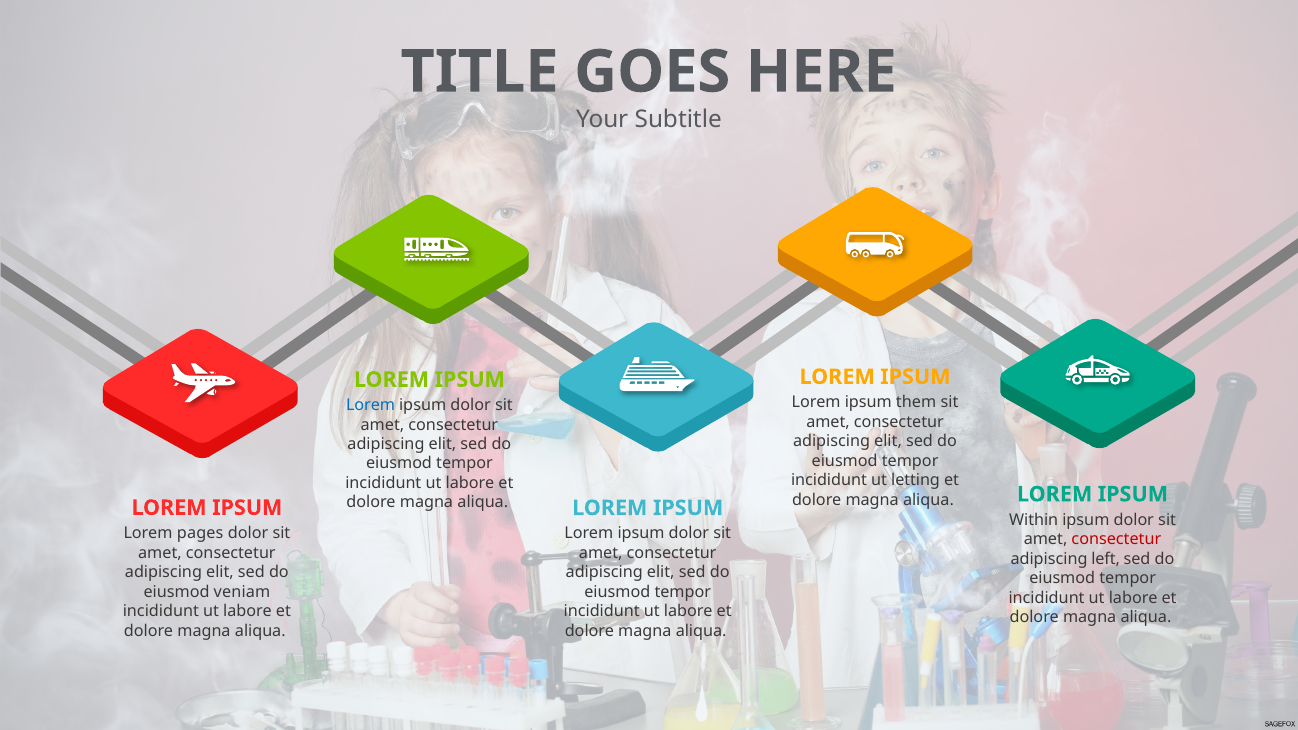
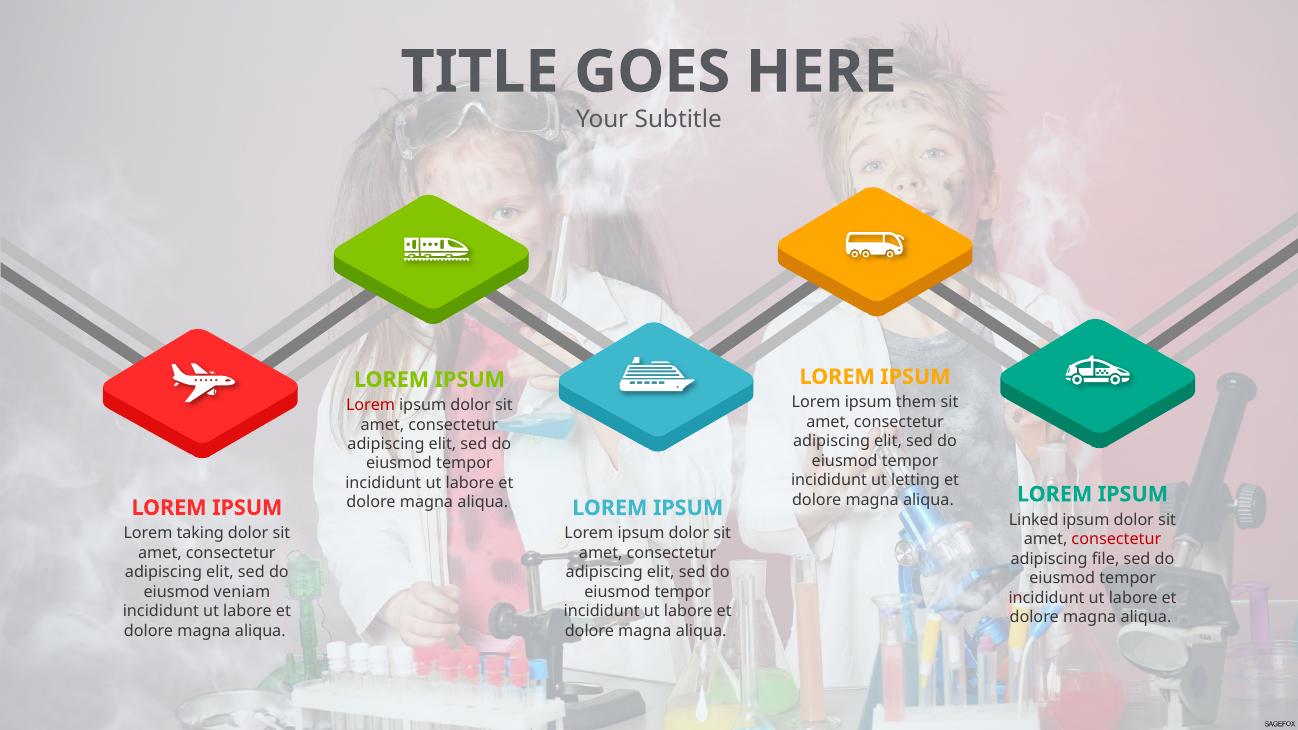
Lorem colour: blue -> red (371, 405)
Within: Within -> Linked (1034, 520)
pages: pages -> taking (200, 533)
left: left -> file (1106, 559)
